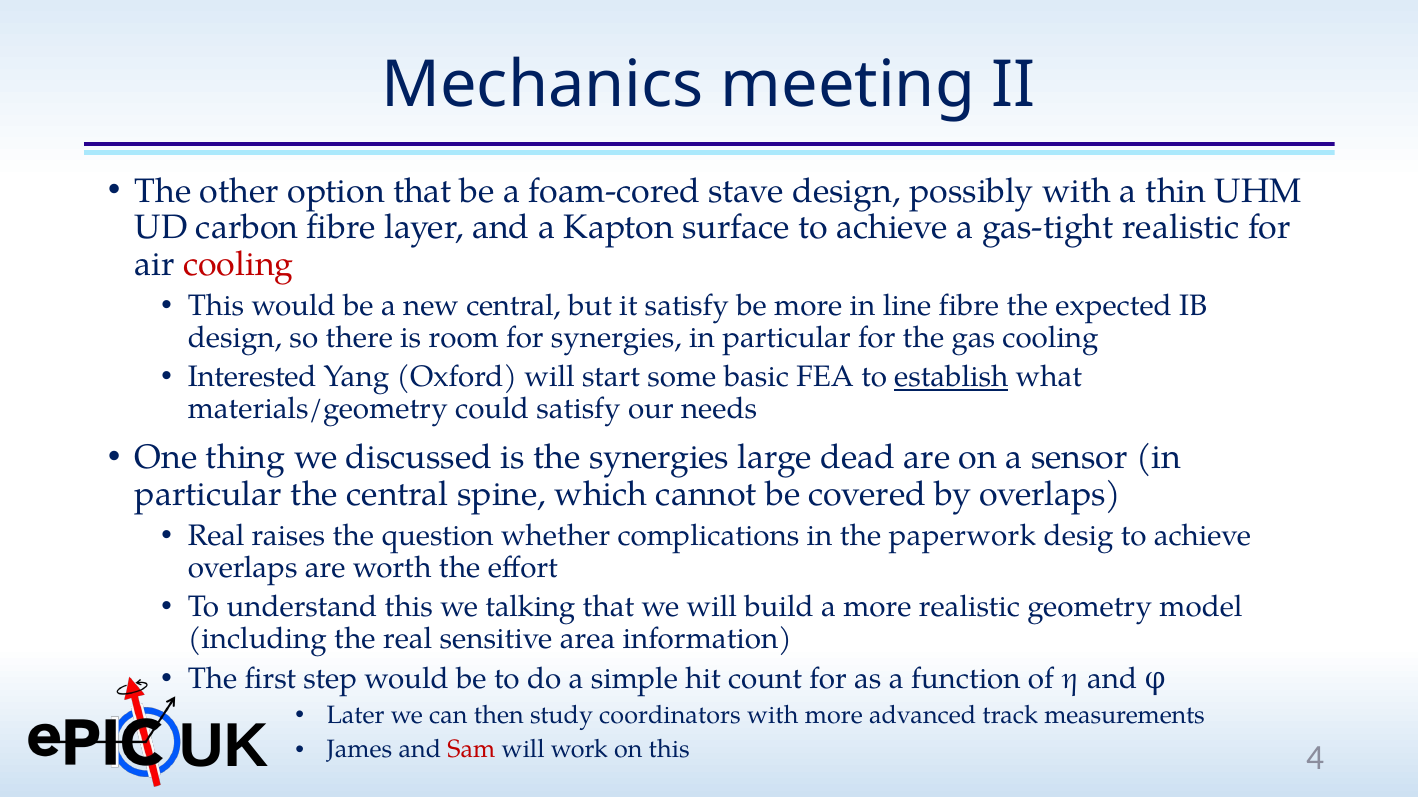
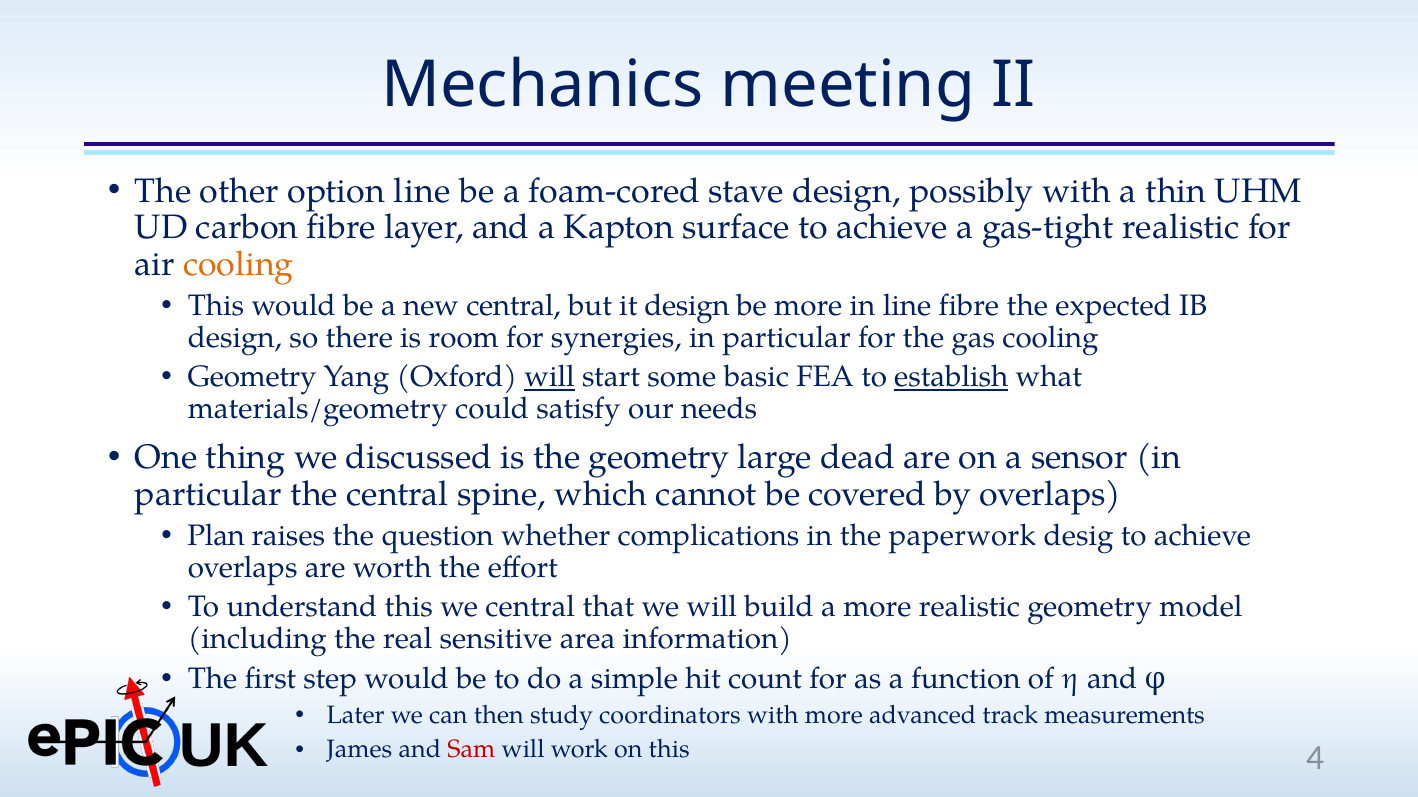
option that: that -> line (422, 191)
cooling colour: red -> orange (238, 264)
it satisfy: satisfy -> design (687, 306)
Interested: Interested -> Geometry (252, 377)
will underline: none -> present (550, 377)
the synergies: synergies -> geometry (659, 458)
Real: Real -> Plan (216, 537)
we talking: talking -> central (530, 608)
